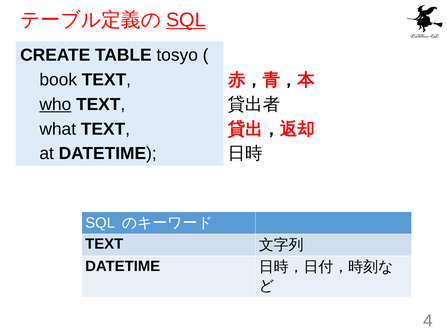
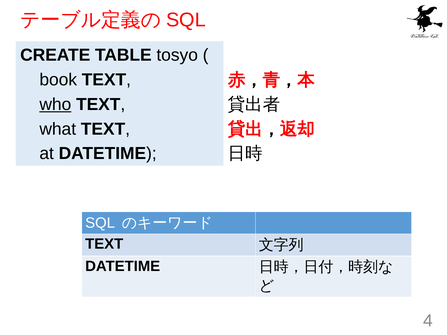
SQL underline: present -> none (186, 20)
